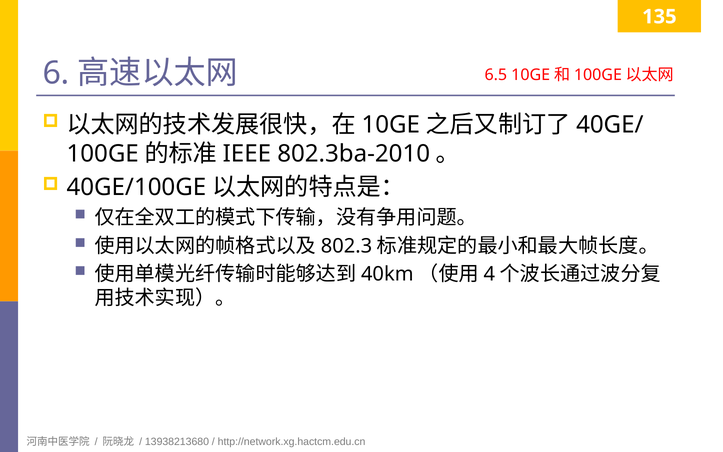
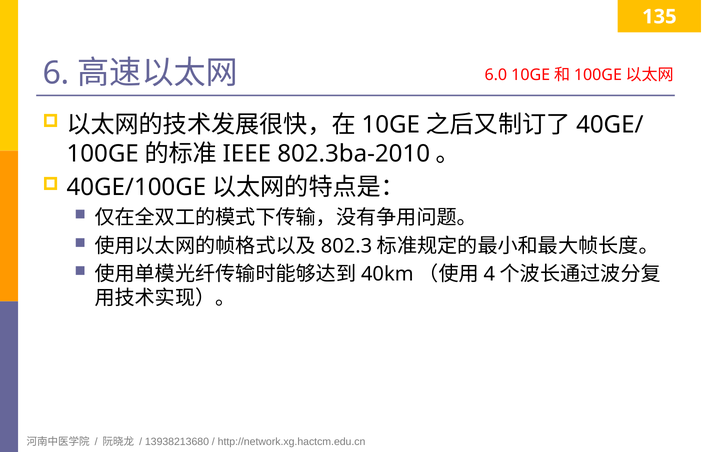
6.5: 6.5 -> 6.0 (496, 75)
